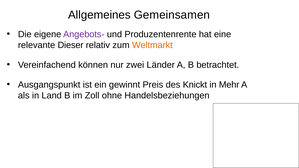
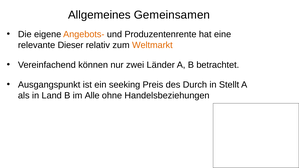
Angebots- colour: purple -> orange (84, 34)
gewinnt: gewinnt -> seeking (125, 85)
Knickt: Knickt -> Durch (195, 85)
Mehr: Mehr -> Stellt (229, 85)
Zoll: Zoll -> Alle (92, 96)
